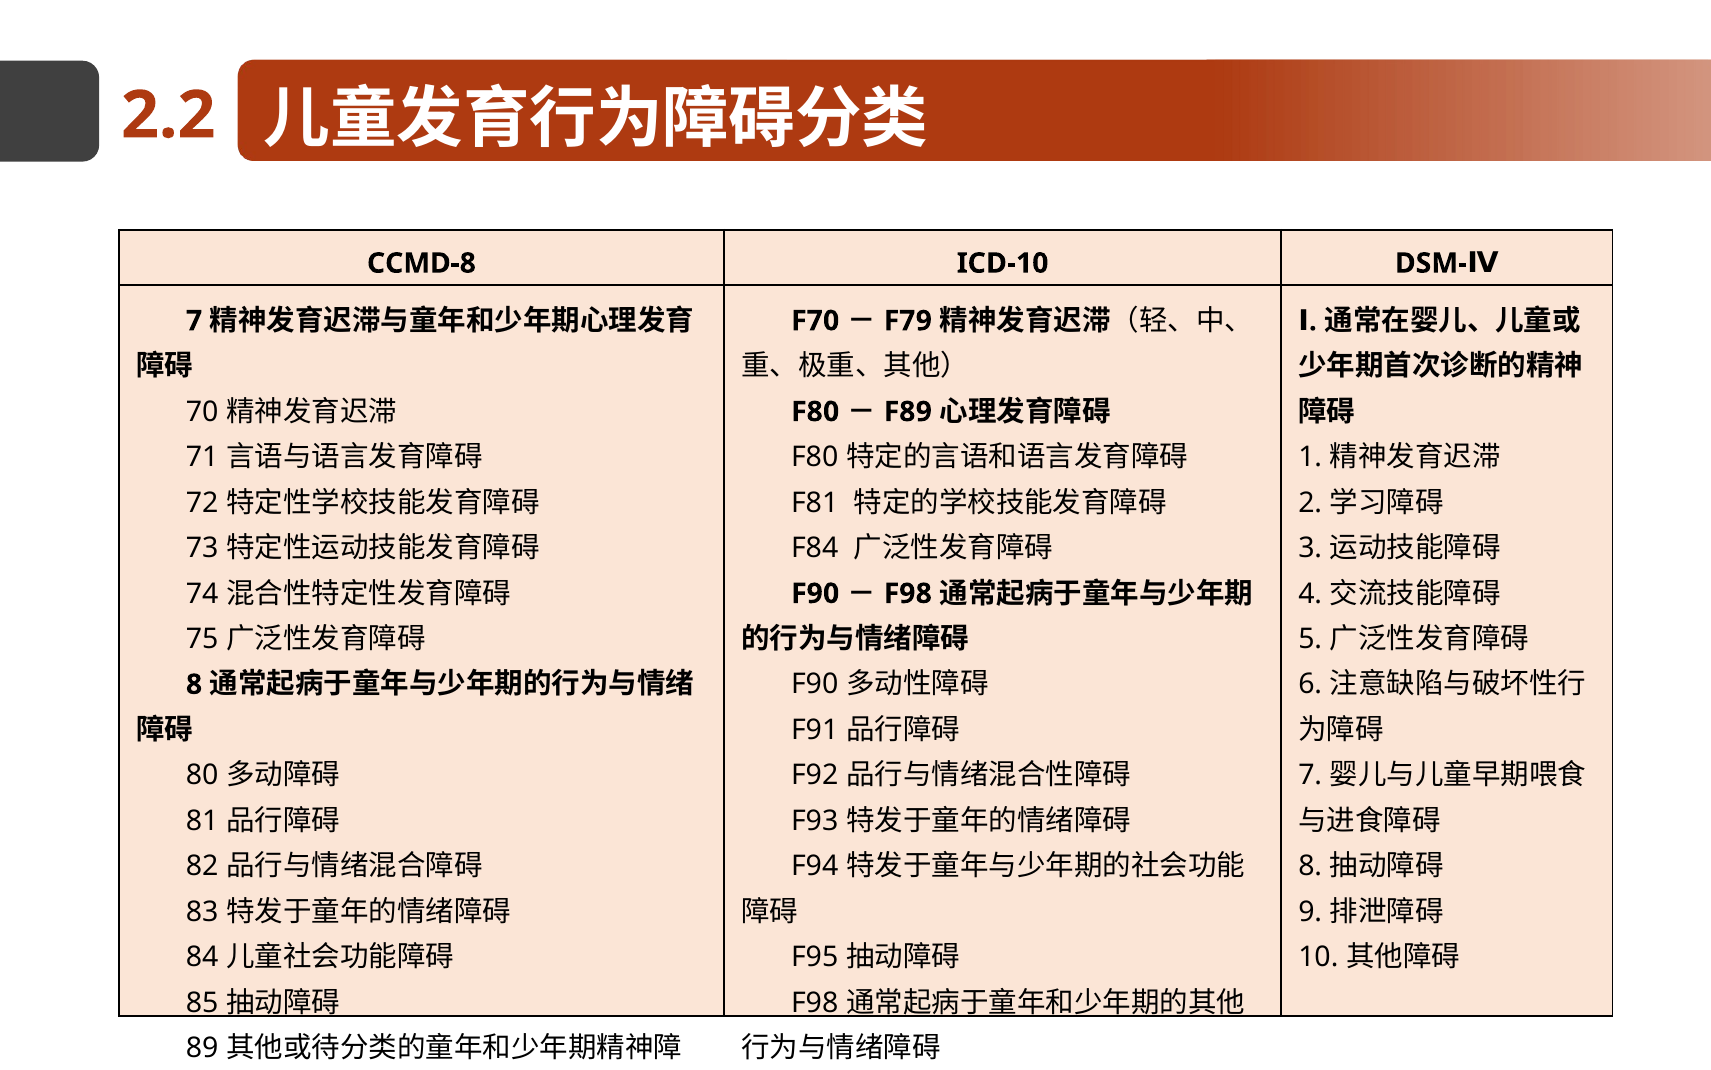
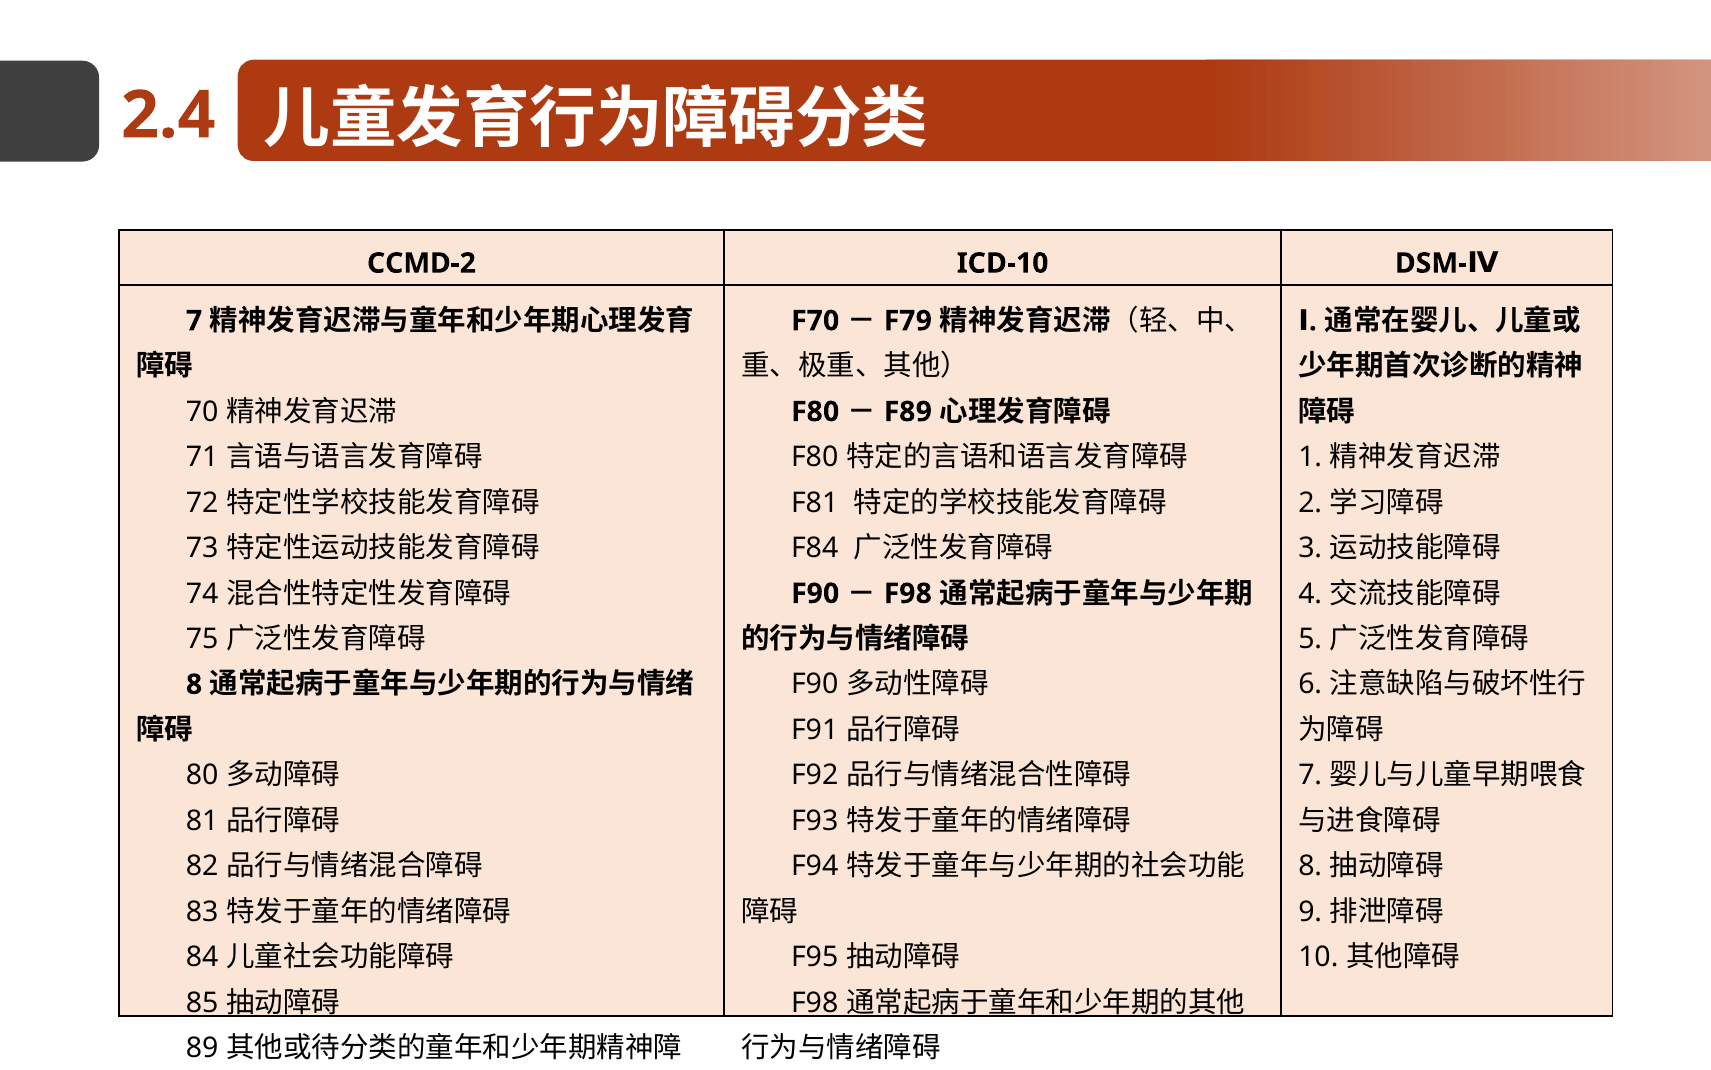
2.2: 2.2 -> 2.4 (168, 116)
CCMD-8: CCMD-8 -> CCMD-2 (421, 263)
